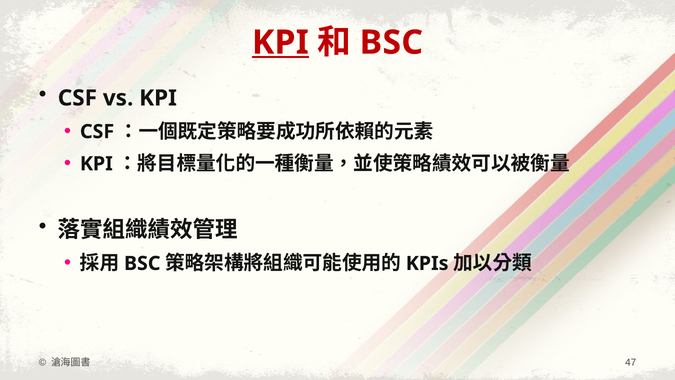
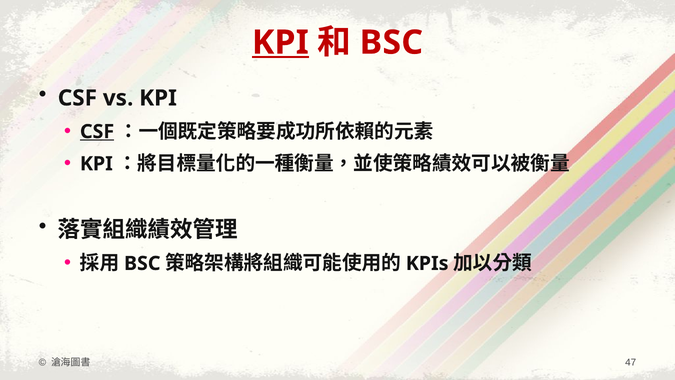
CSF underline: none -> present (97, 132)
